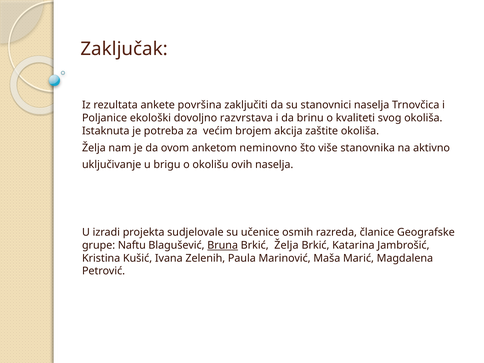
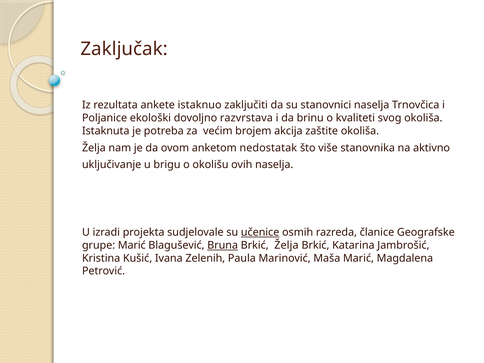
površina: površina -> istaknuo (200, 105)
neminovno: neminovno -> nedostatak (268, 148)
učenice underline: none -> present (260, 232)
grupe Naftu: Naftu -> Marić (132, 245)
